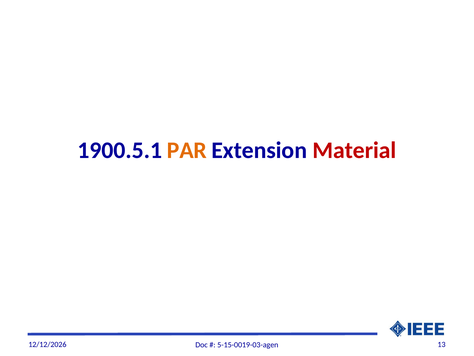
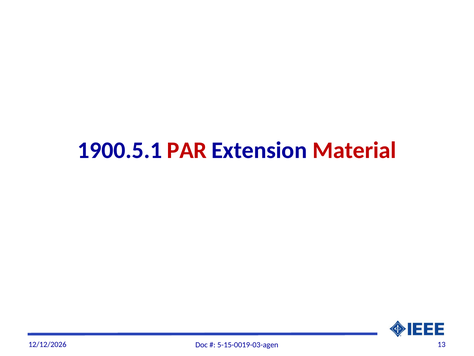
PAR colour: orange -> red (187, 150)
